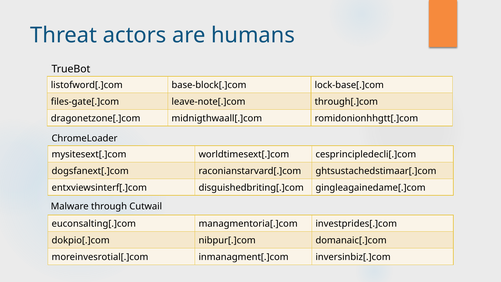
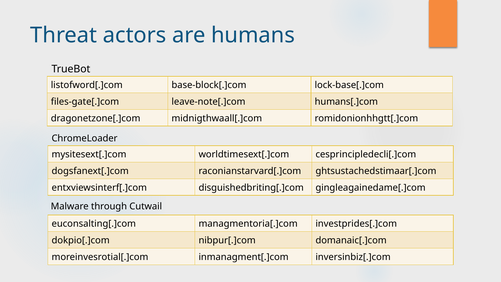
through[.]com: through[.]com -> humans[.]com (346, 102)
